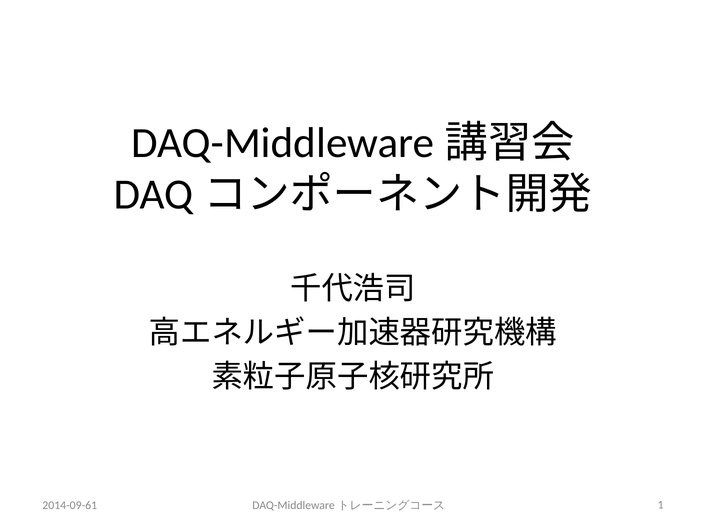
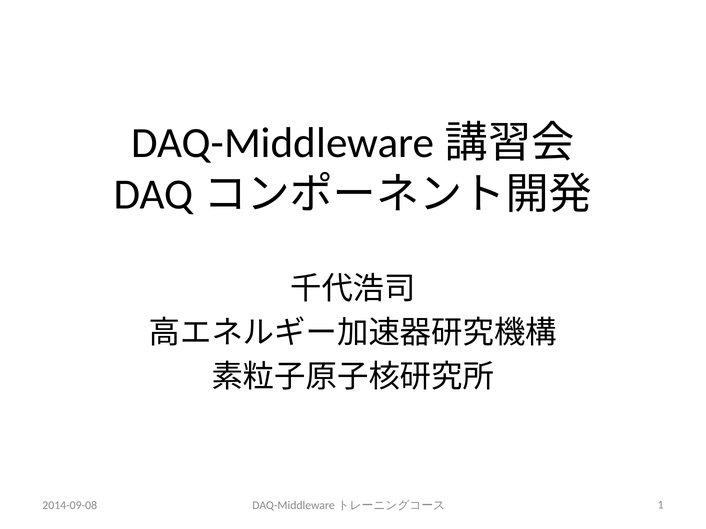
2014-09-61: 2014-09-61 -> 2014-09-08 (70, 506)
